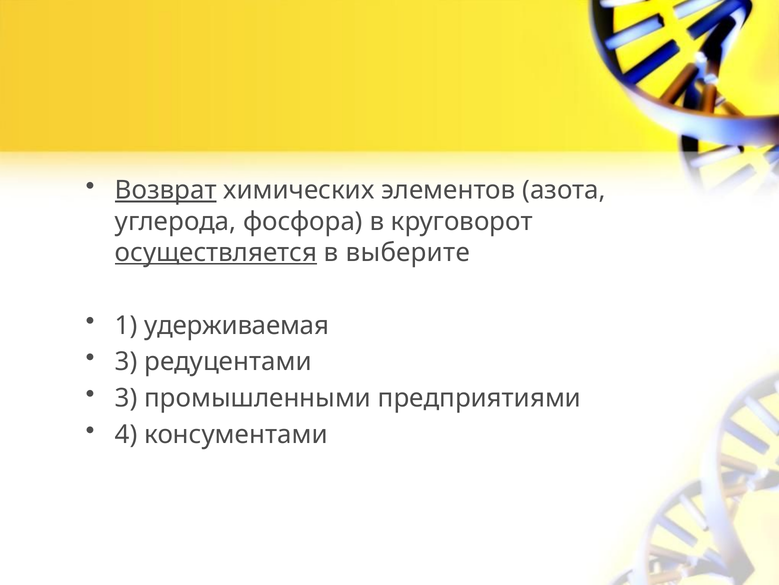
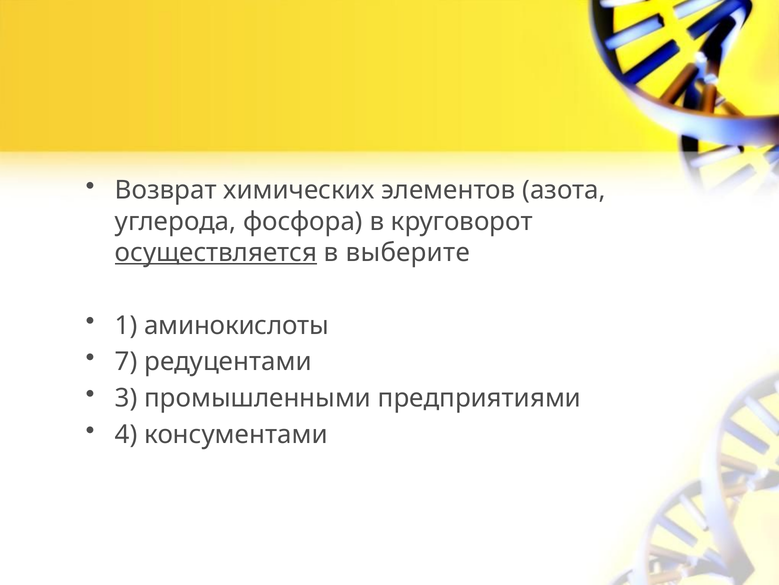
Возврат underline: present -> none (166, 190)
удерживаемая: удерживаемая -> аминокислоты (237, 325)
3: 3 -> 7 (126, 361)
